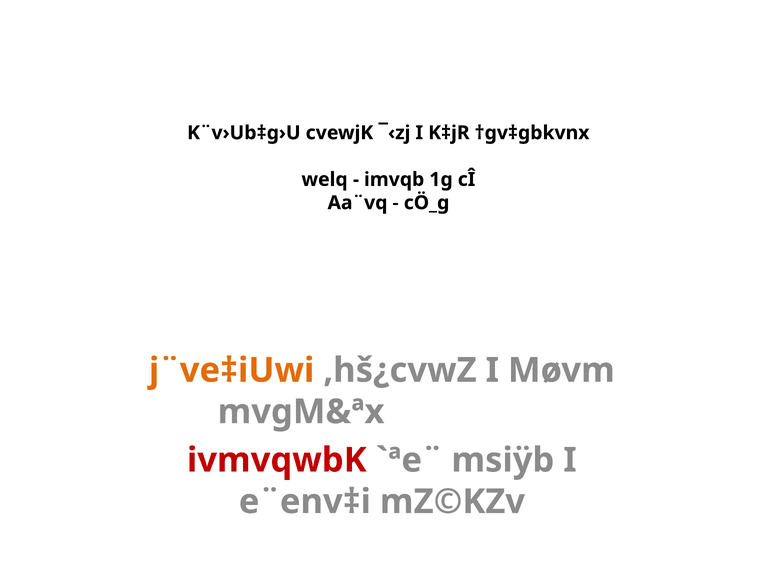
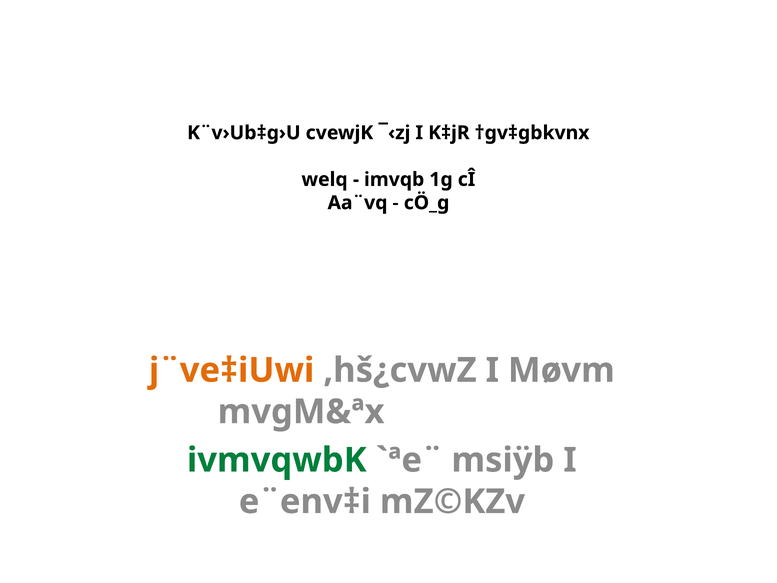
ivmvqwbK colour: red -> green (277, 460)
